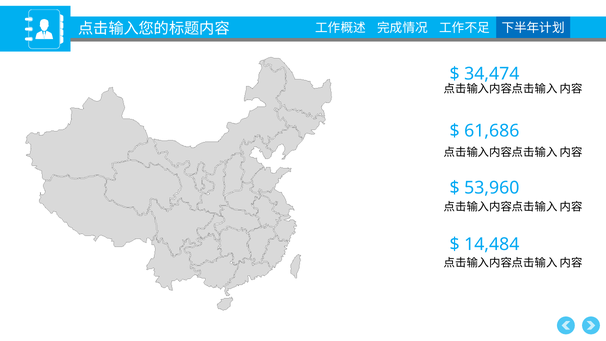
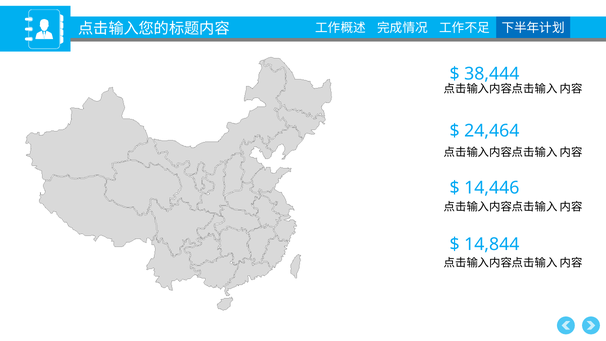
34,474: 34,474 -> 38,444 (492, 74)
61,686: 61,686 -> 24,464 (492, 131)
53,960: 53,960 -> 14,446 (492, 188)
14,484: 14,484 -> 14,844 (492, 244)
